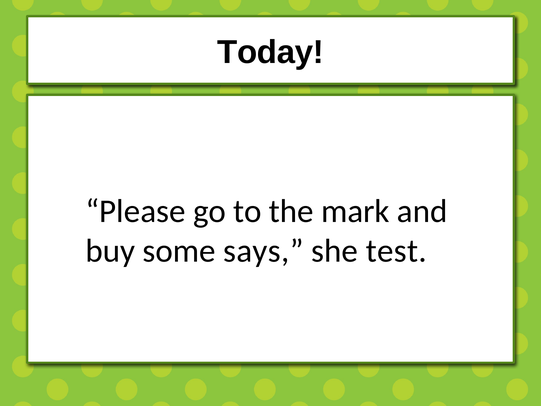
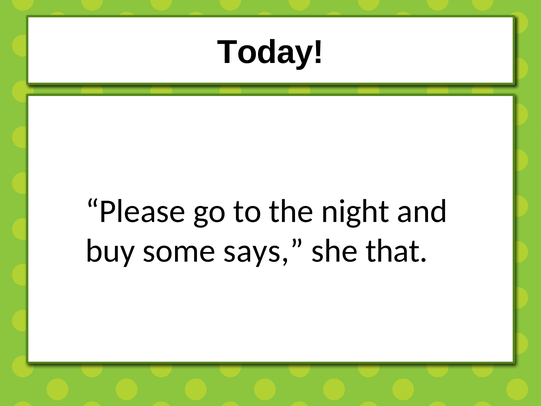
mark: mark -> night (355, 211)
test: test -> that (397, 251)
